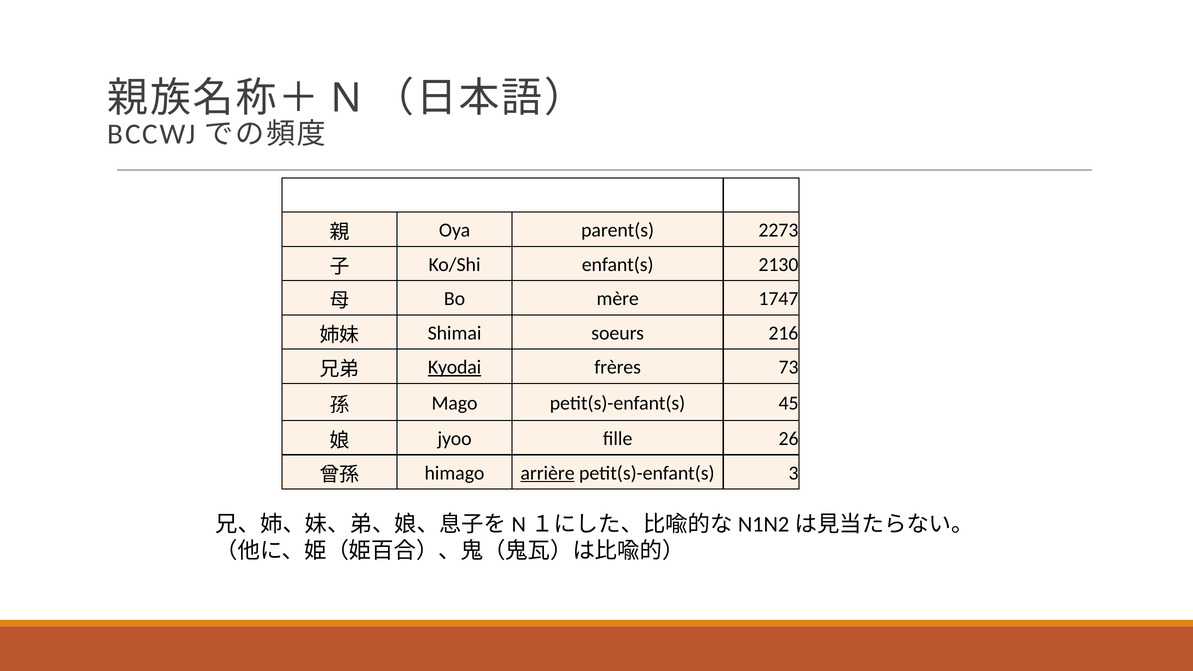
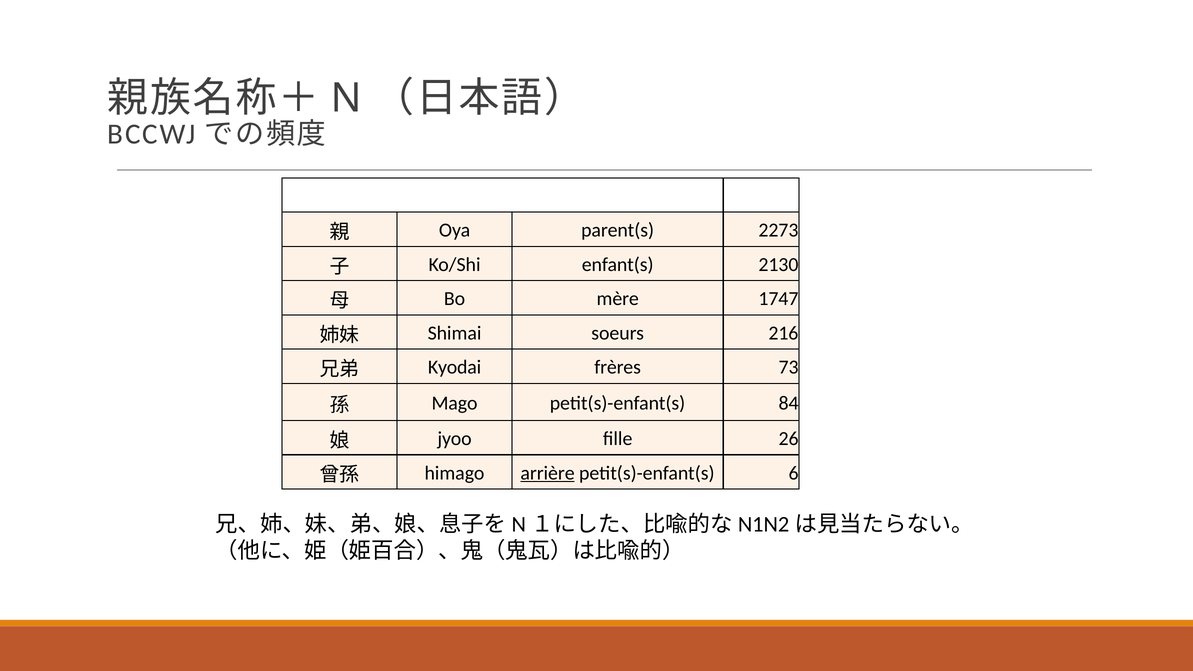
Kyodai underline: present -> none (455, 367)
45: 45 -> 84 (789, 403)
3: 3 -> 6 (794, 473)
